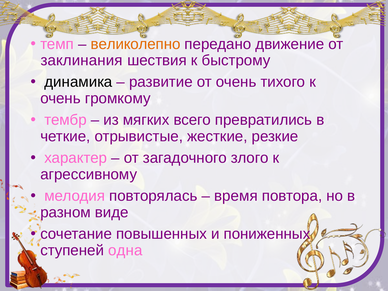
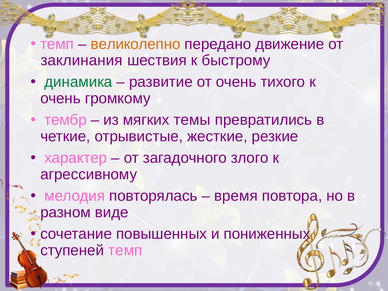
динамика colour: black -> green (78, 82)
всего: всего -> темы (192, 120)
ступеней одна: одна -> темп (125, 250)
